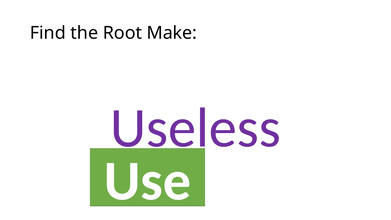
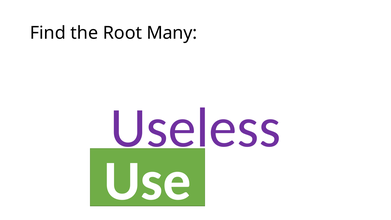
Make: Make -> Many (172, 33)
